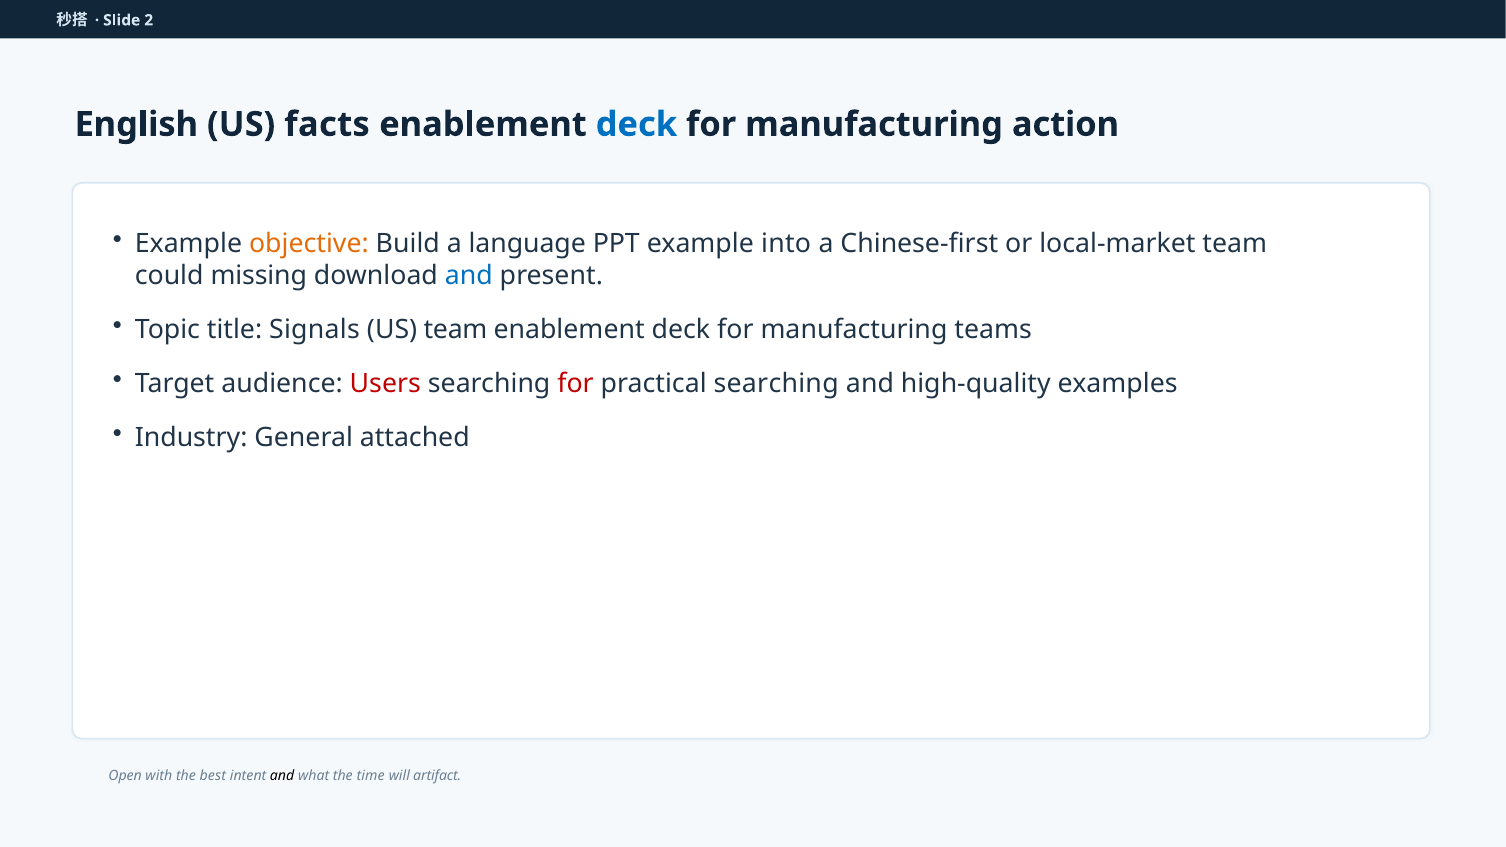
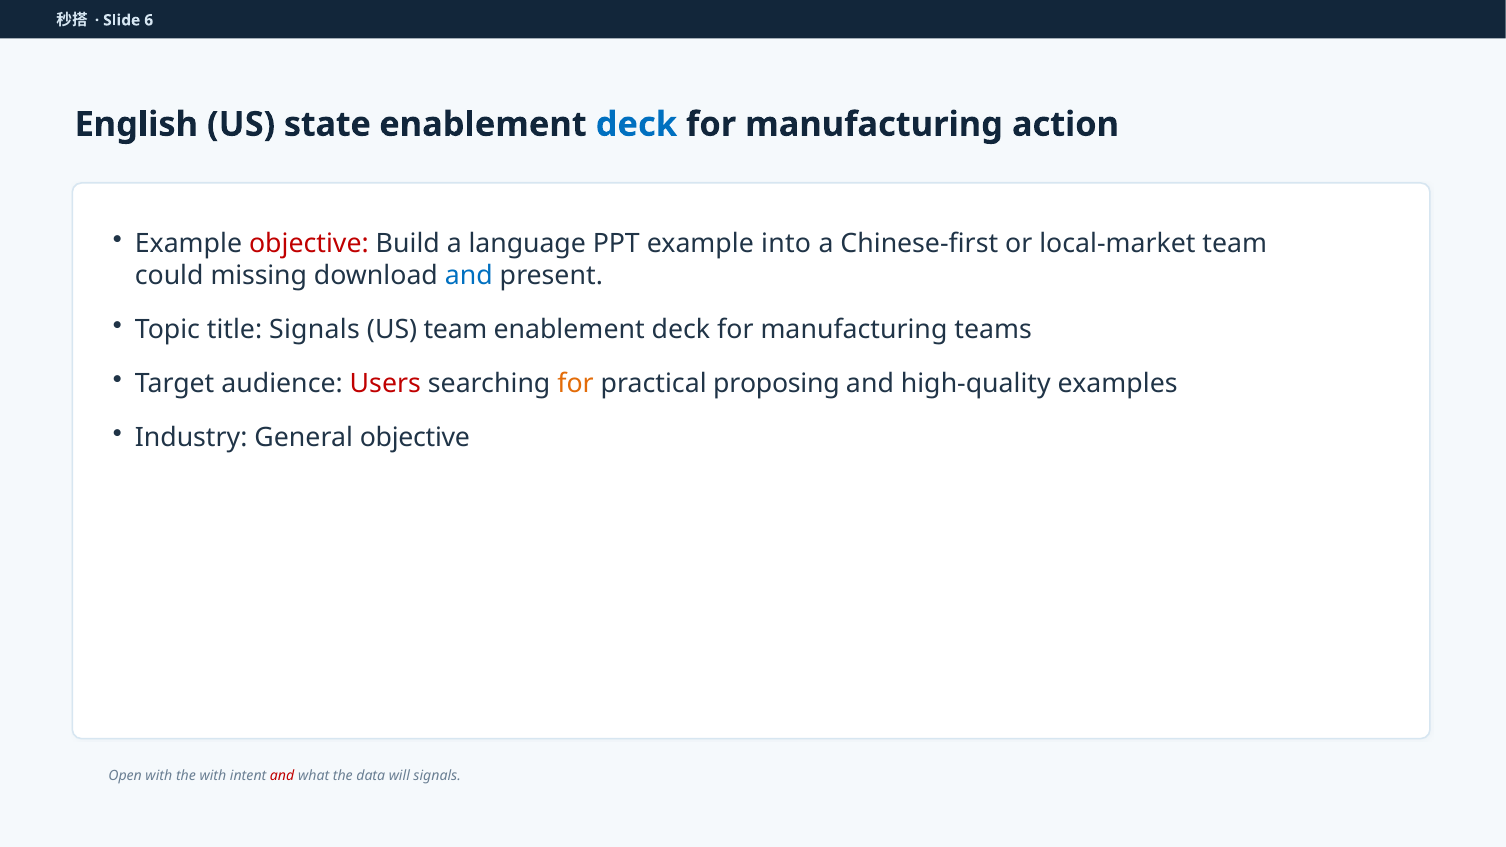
2: 2 -> 6 (149, 20)
facts: facts -> state (327, 124)
objective colour: orange -> red (309, 244)
for colour: red -> orange (576, 384)
practical searching: searching -> proposing (776, 384)
General attached: attached -> objective (415, 438)
the best: best -> with (213, 776)
and colour: black -> red (282, 776)
time: time -> data (371, 776)
will artifact: artifact -> signals (437, 776)
